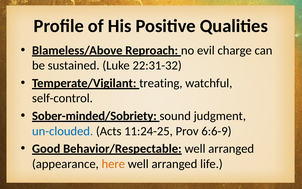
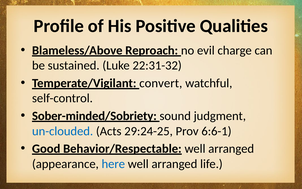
treating: treating -> convert (161, 83)
11:24-25: 11:24-25 -> 29:24-25 (149, 131)
6:6-9: 6:6-9 -> 6:6-1 (216, 131)
here colour: orange -> blue (113, 164)
